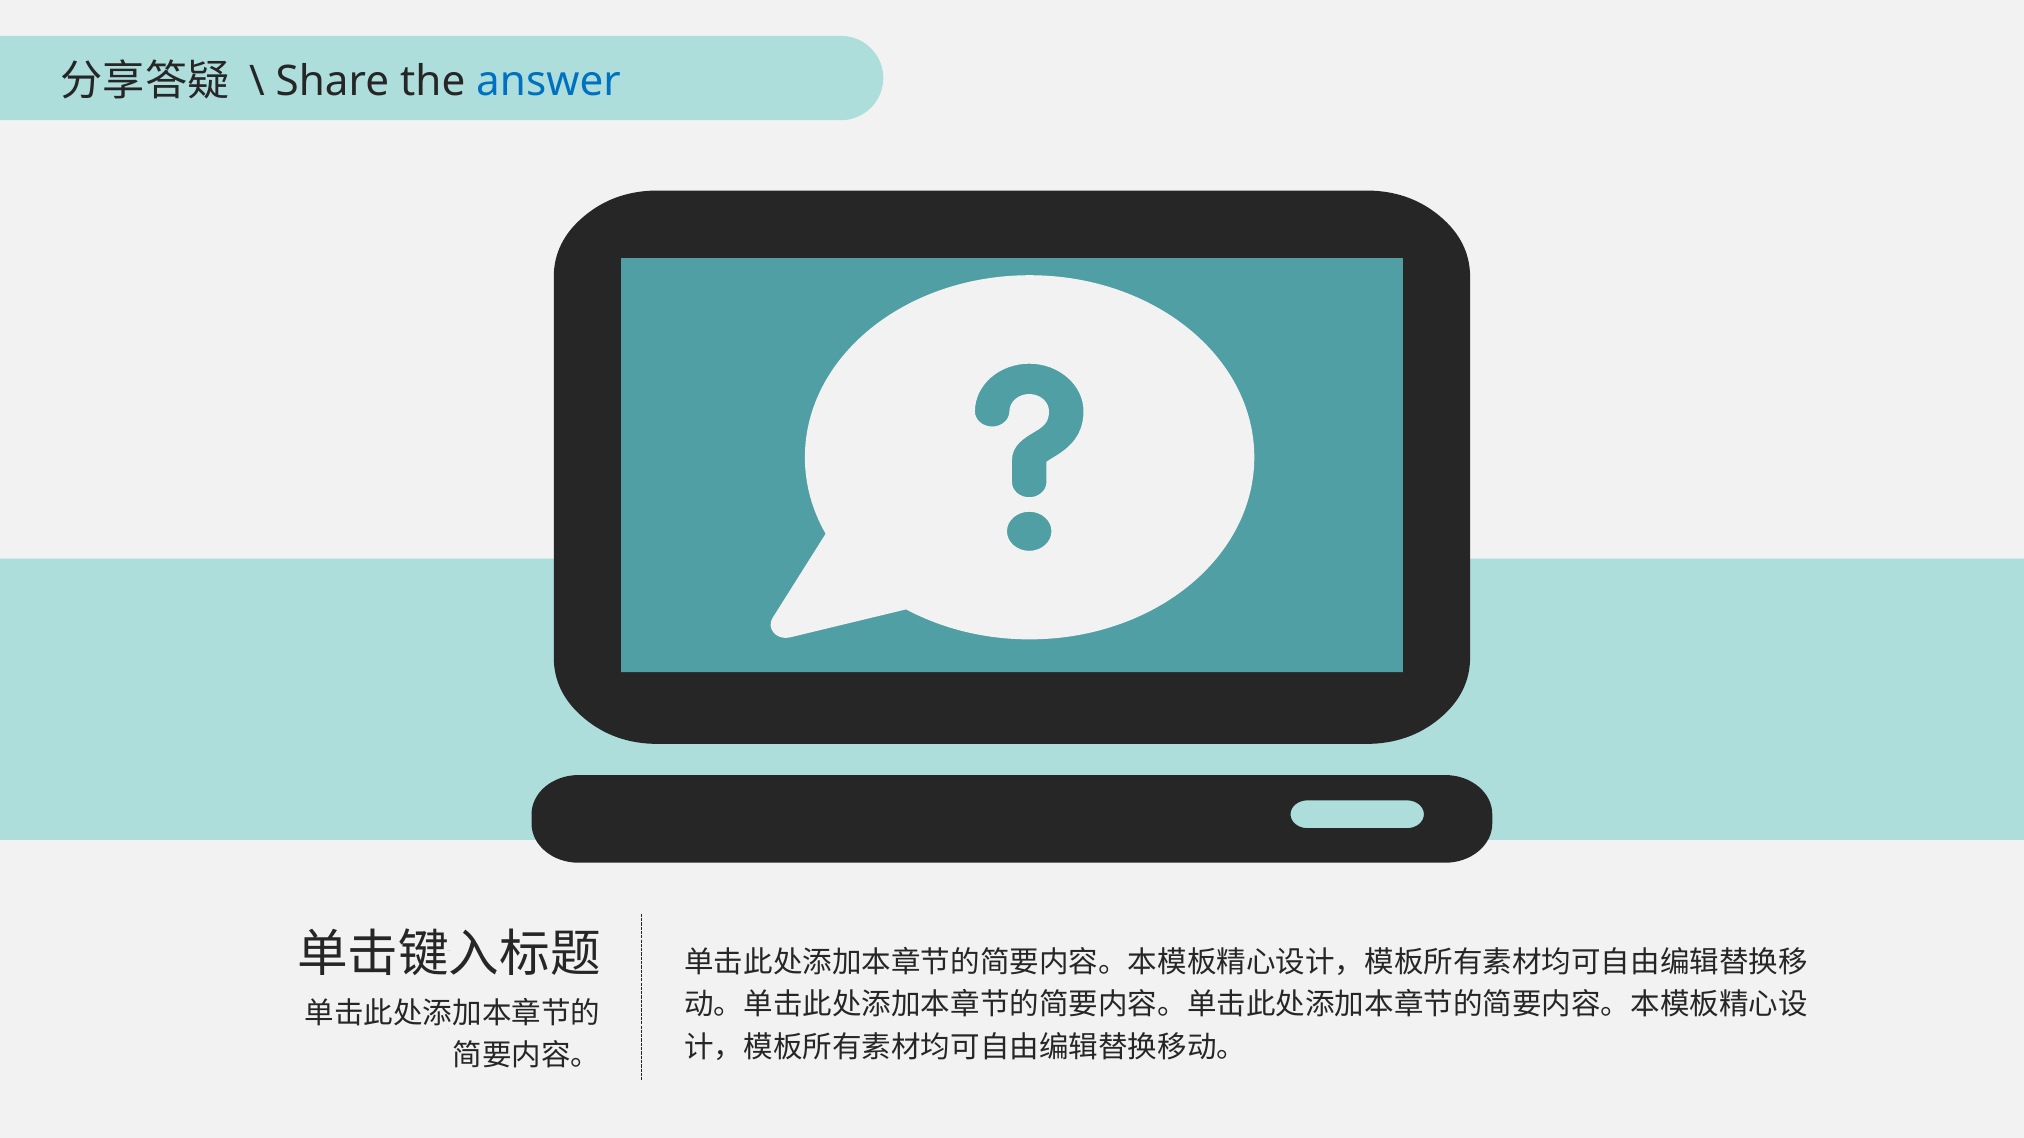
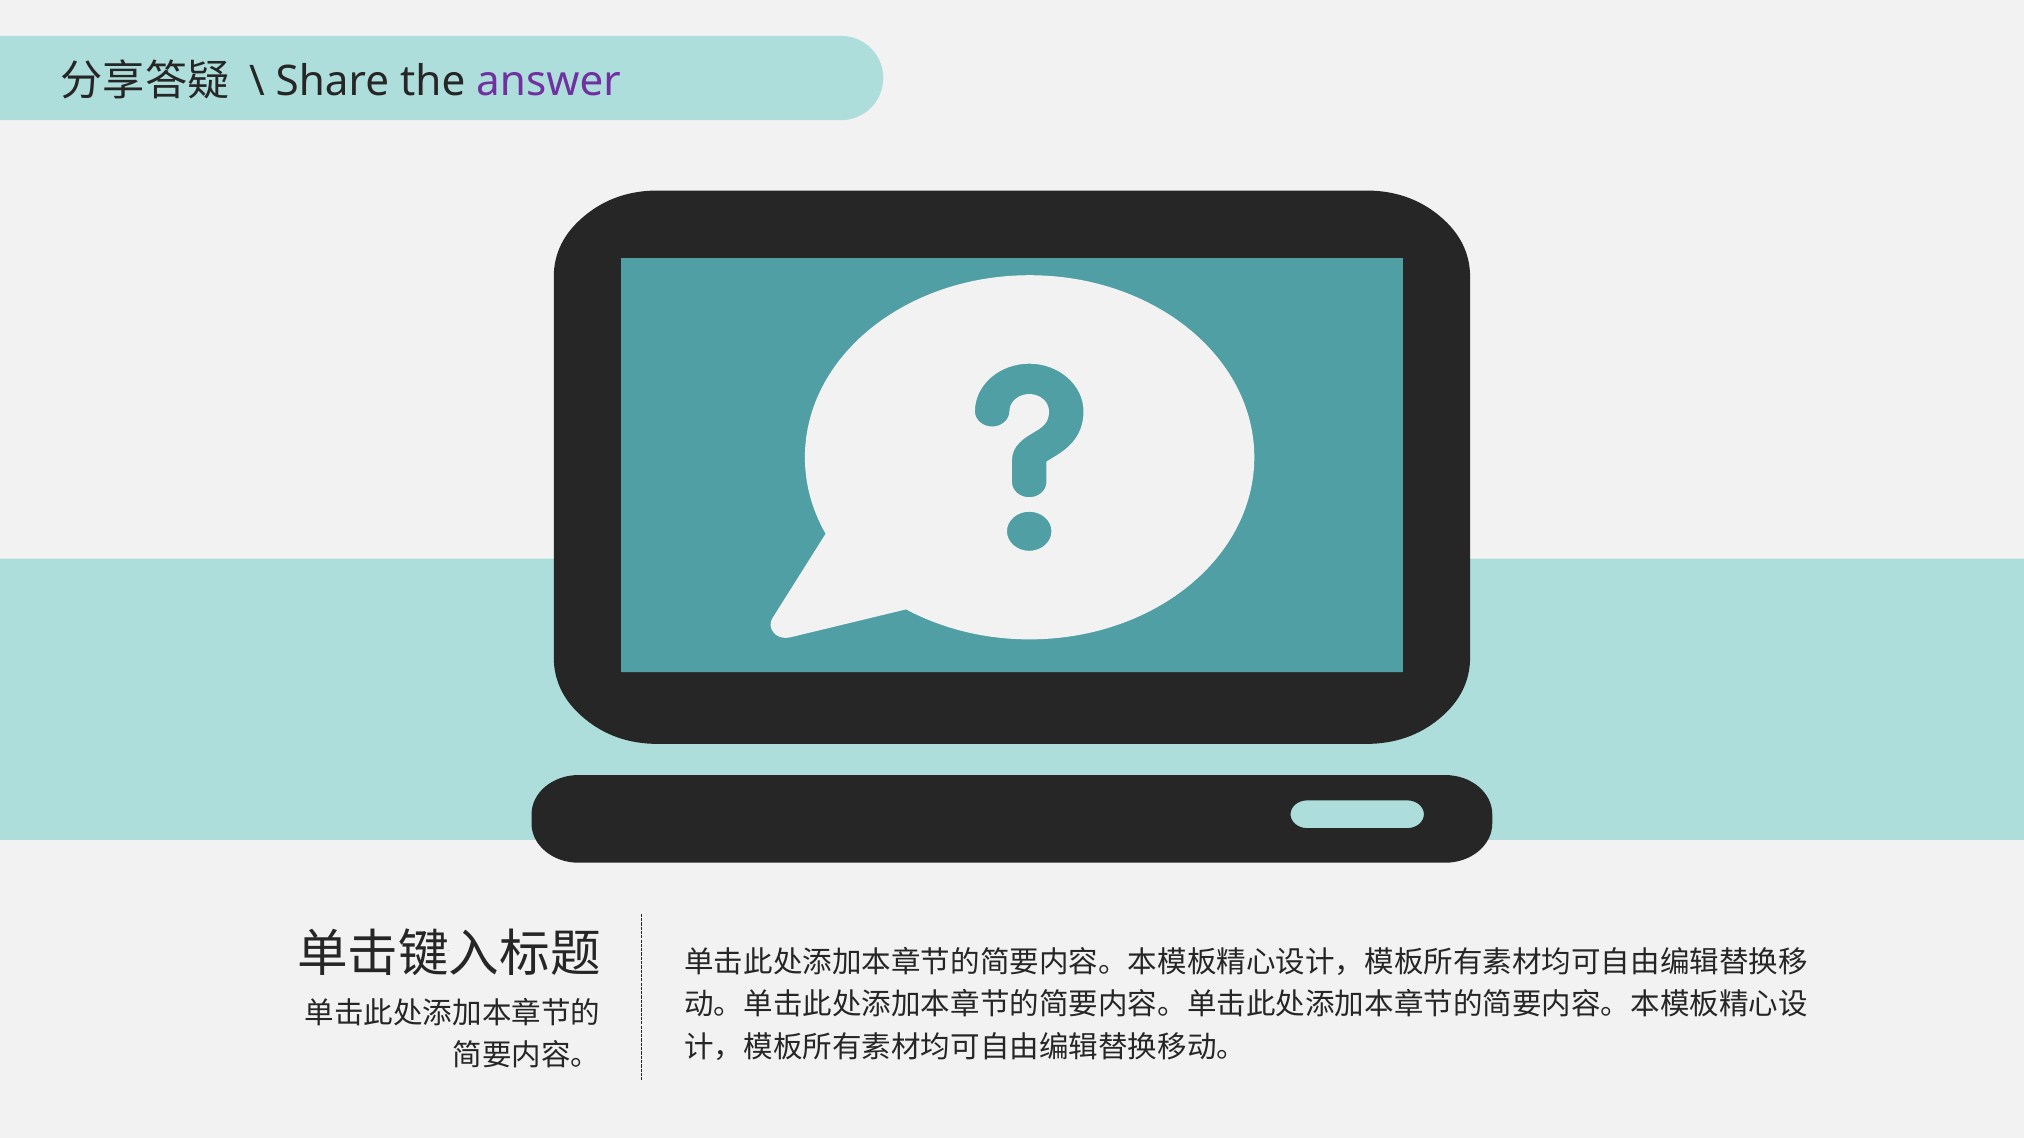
answer colour: blue -> purple (549, 81)
